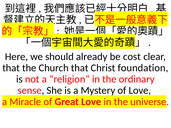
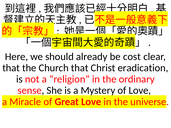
foundation: foundation -> eradication (143, 68)
